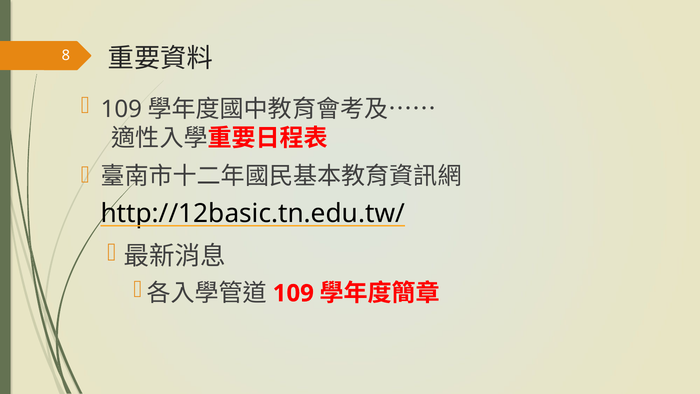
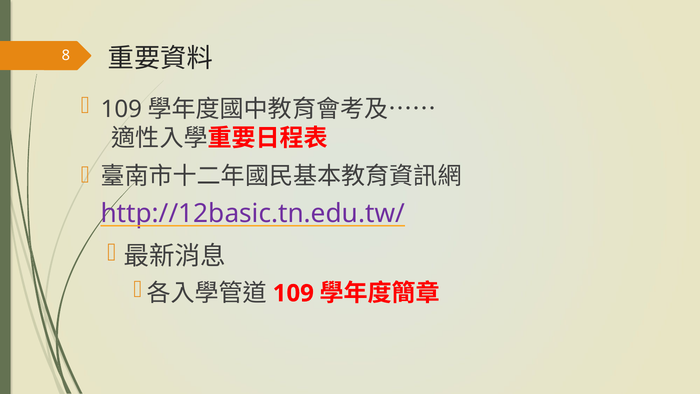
http://12basic.tn.edu.tw/ colour: black -> purple (253, 214)
